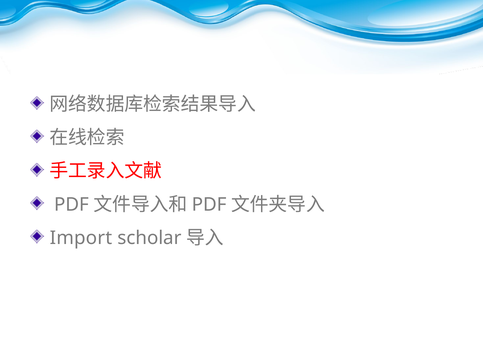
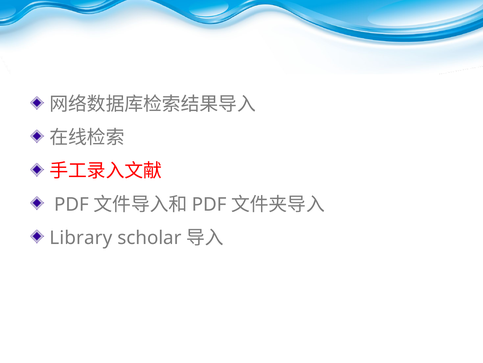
Import: Import -> Library (81, 237)
